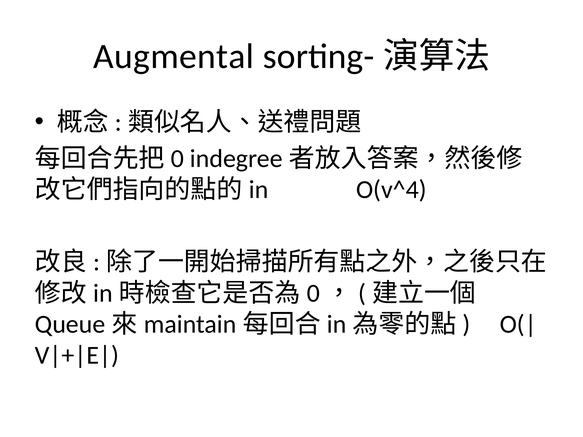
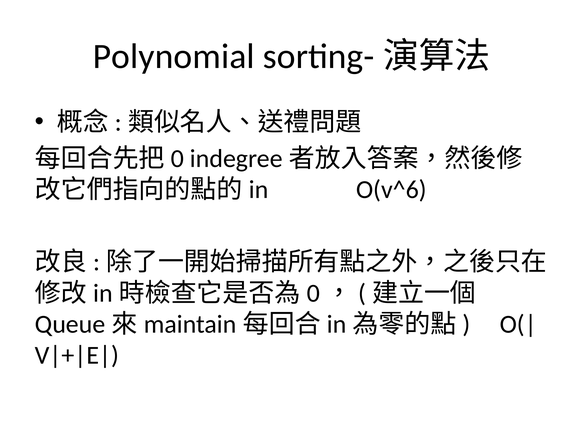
Augmental: Augmental -> Polynomial (174, 56)
O(v^4: O(v^4 -> O(v^6 (391, 190)
